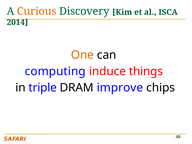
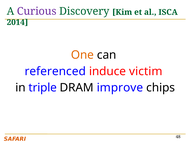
Curious colour: orange -> purple (37, 11)
computing: computing -> referenced (55, 71)
things: things -> victim (146, 71)
